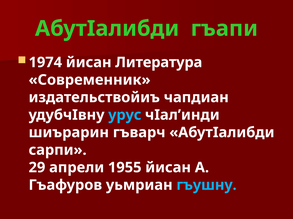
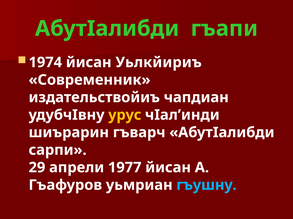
Литература: Литература -> Уьлкйириъ (159, 63)
урус colour: light blue -> yellow (125, 115)
1955: 1955 -> 1977 (125, 168)
